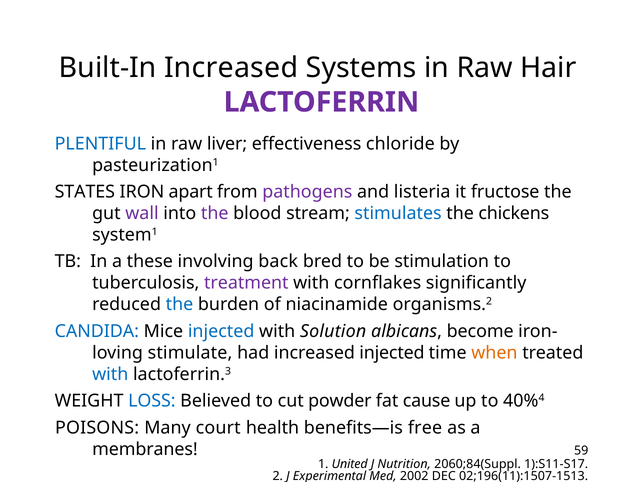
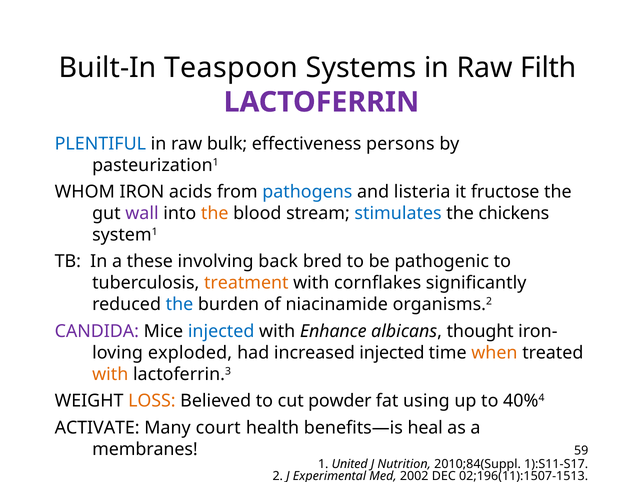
Built-In Increased: Increased -> Teaspoon (231, 68)
Hair: Hair -> Filth (548, 68)
liver: liver -> bulk (227, 144)
chloride: chloride -> persons (400, 144)
STATES: STATES -> WHOM (85, 192)
apart: apart -> acids (191, 192)
pathogens colour: purple -> blue (307, 192)
the colour: purple -> orange (215, 213)
stimulation: stimulation -> pathogenic (442, 262)
treatment colour: purple -> orange (246, 283)
CANDIDA colour: blue -> purple (97, 331)
Solution: Solution -> Enhance (333, 331)
become: become -> thought (480, 331)
stimulate: stimulate -> exploded (190, 353)
with colour: blue -> orange (110, 374)
LOSS colour: blue -> orange (152, 401)
cause: cause -> using (426, 401)
POISONS: POISONS -> ACTIVATE (97, 428)
free: free -> heal (425, 428)
2060;84(Suppl: 2060;84(Suppl -> 2010;84(Suppl (478, 464)
